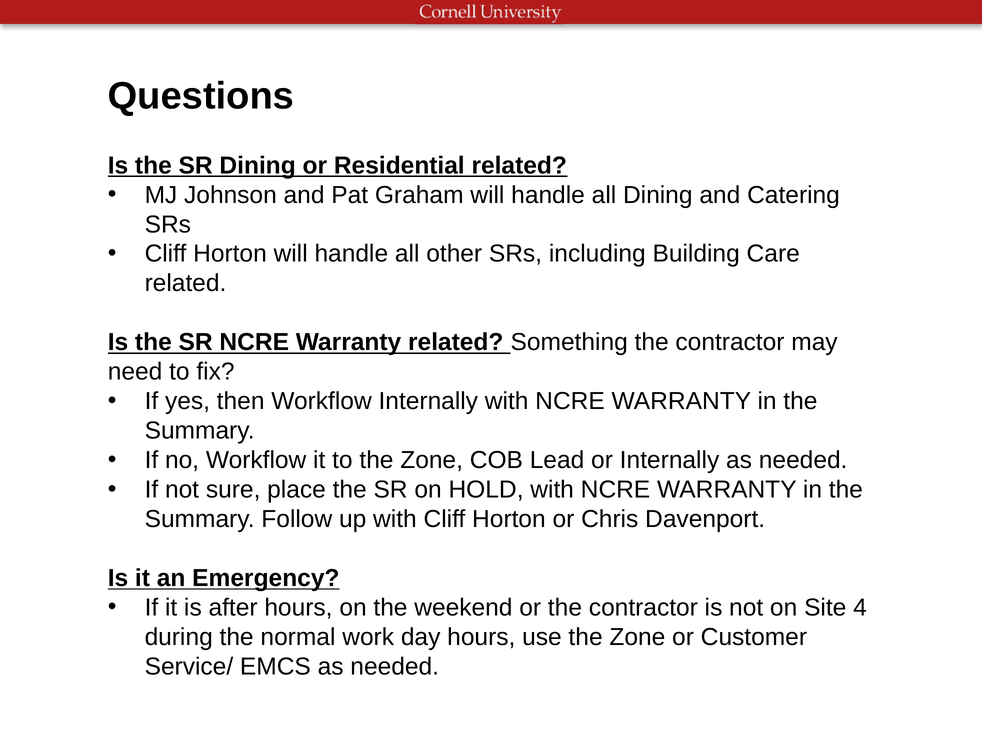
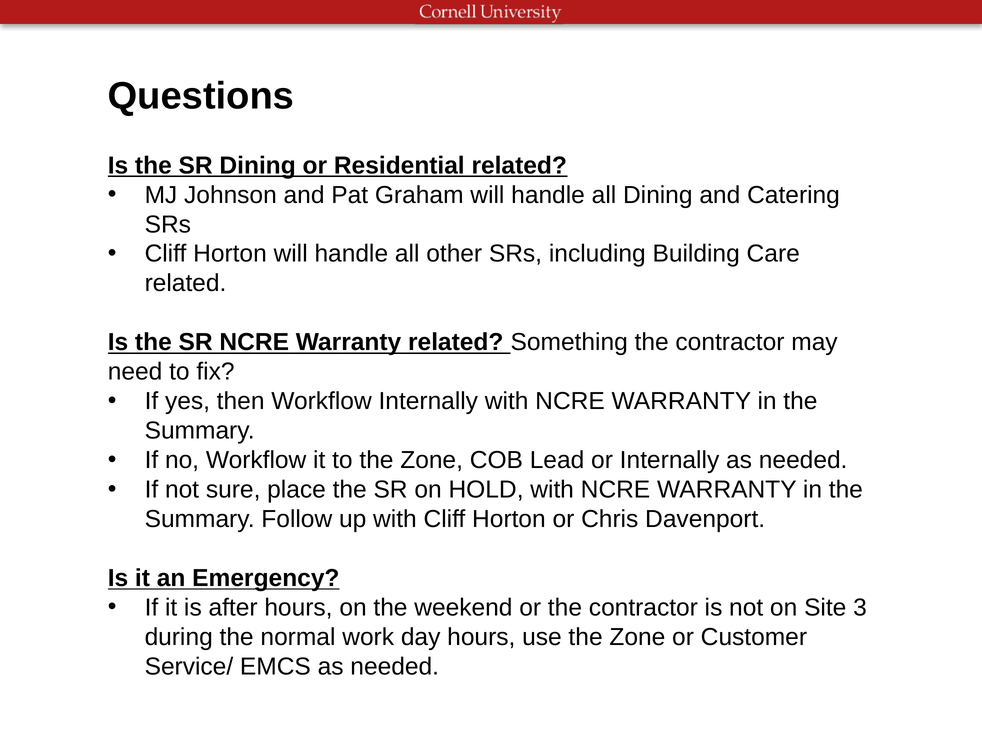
4: 4 -> 3 (860, 607)
